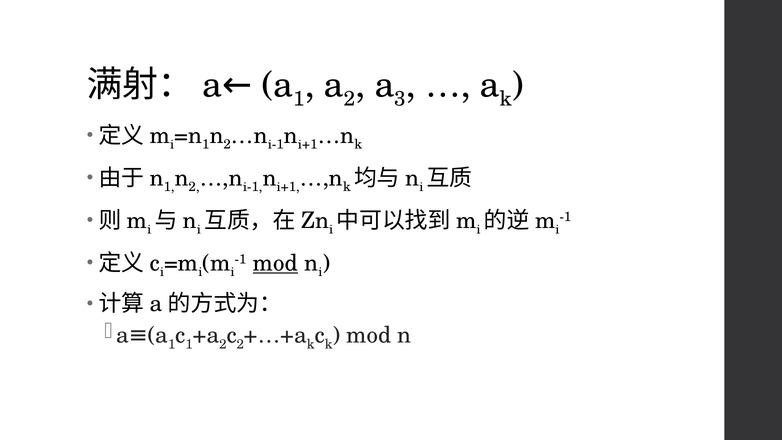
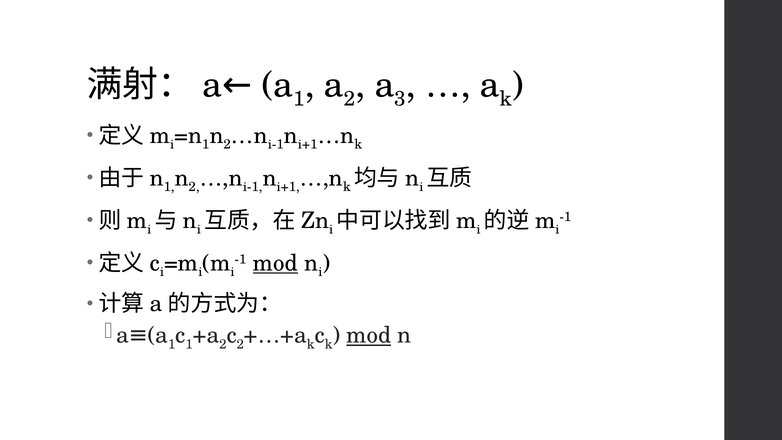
mod underline: none -> present (369, 335)
